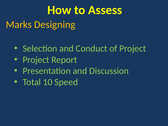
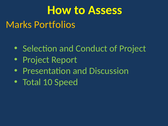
Designing: Designing -> Portfolios (55, 25)
